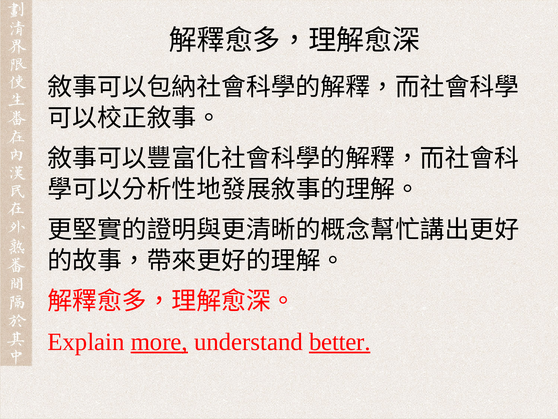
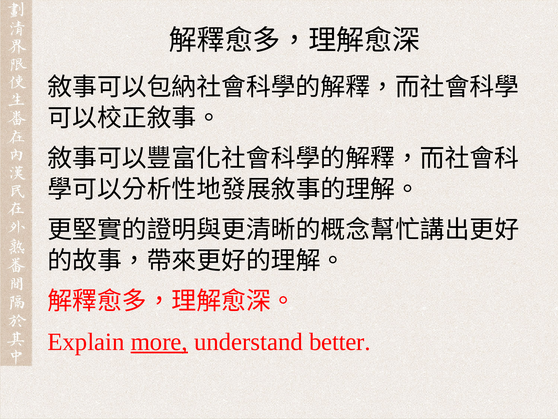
better underline: present -> none (340, 341)
